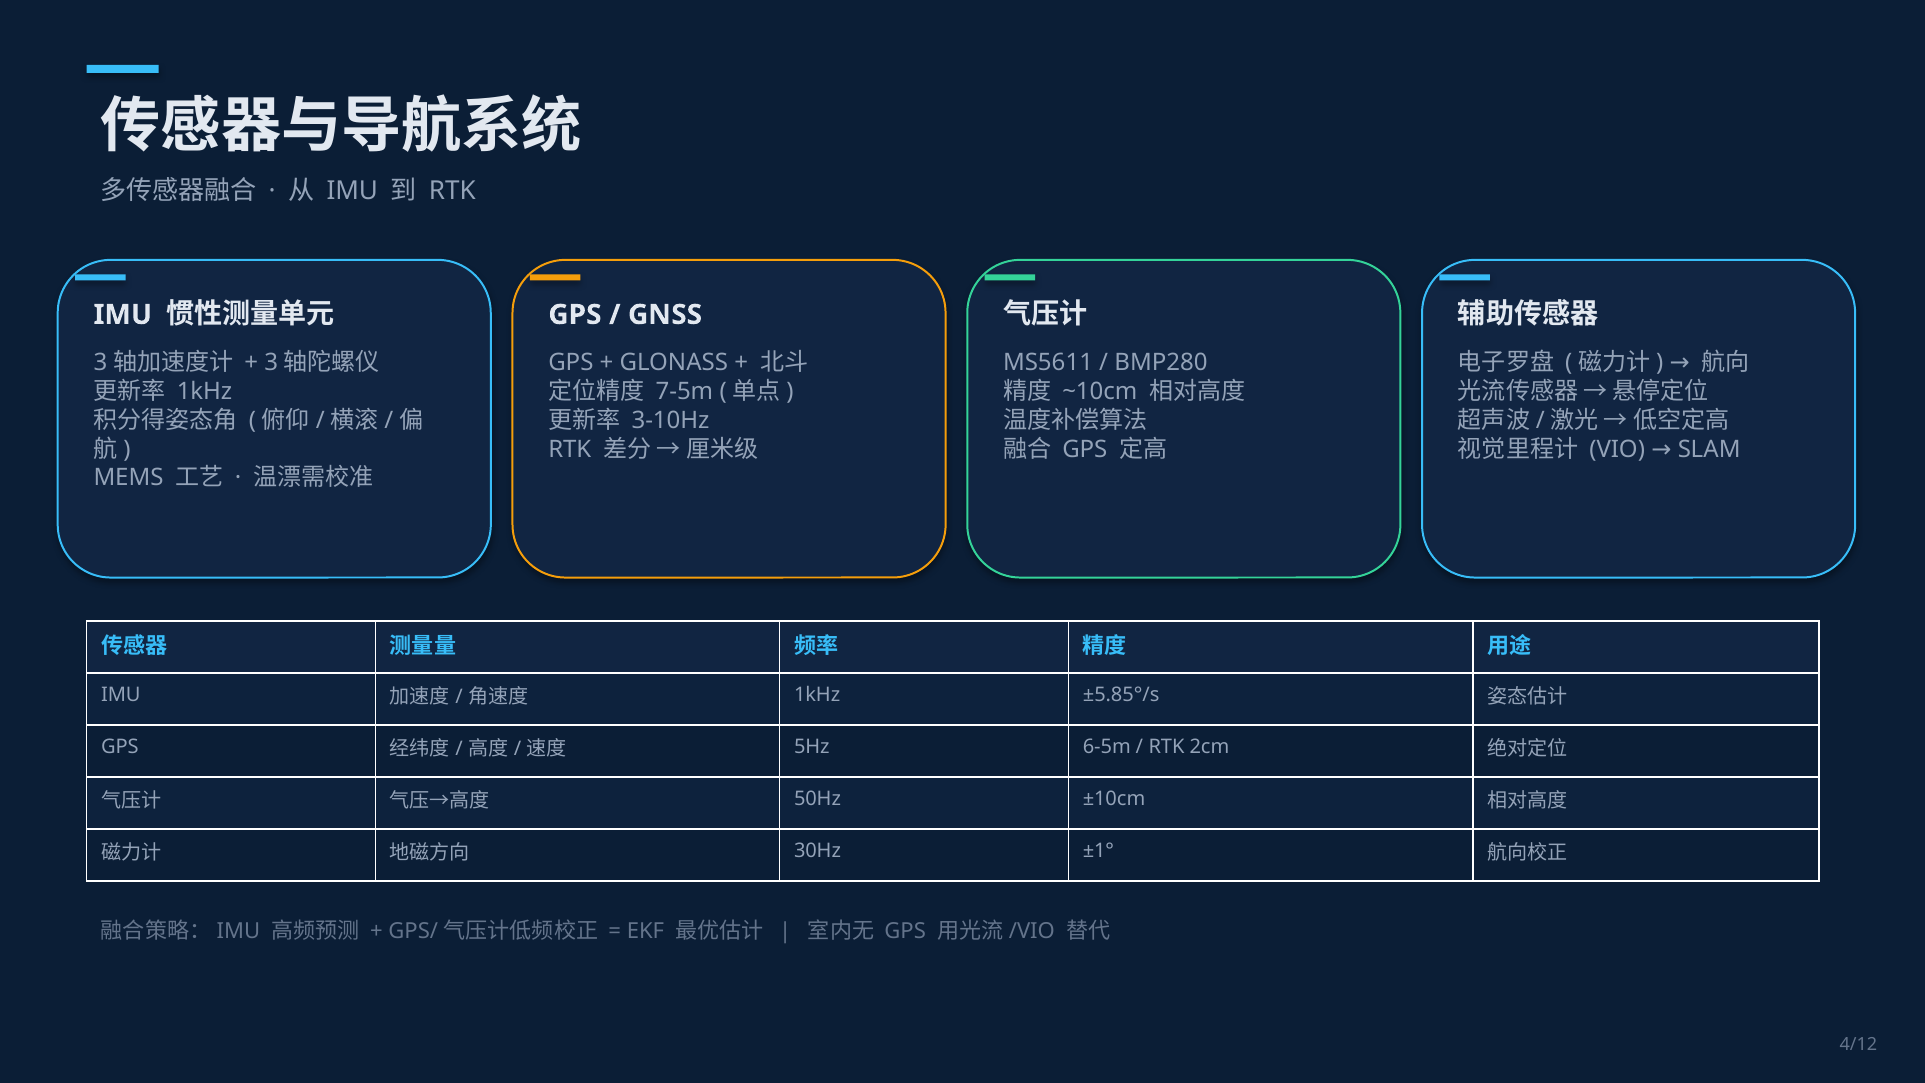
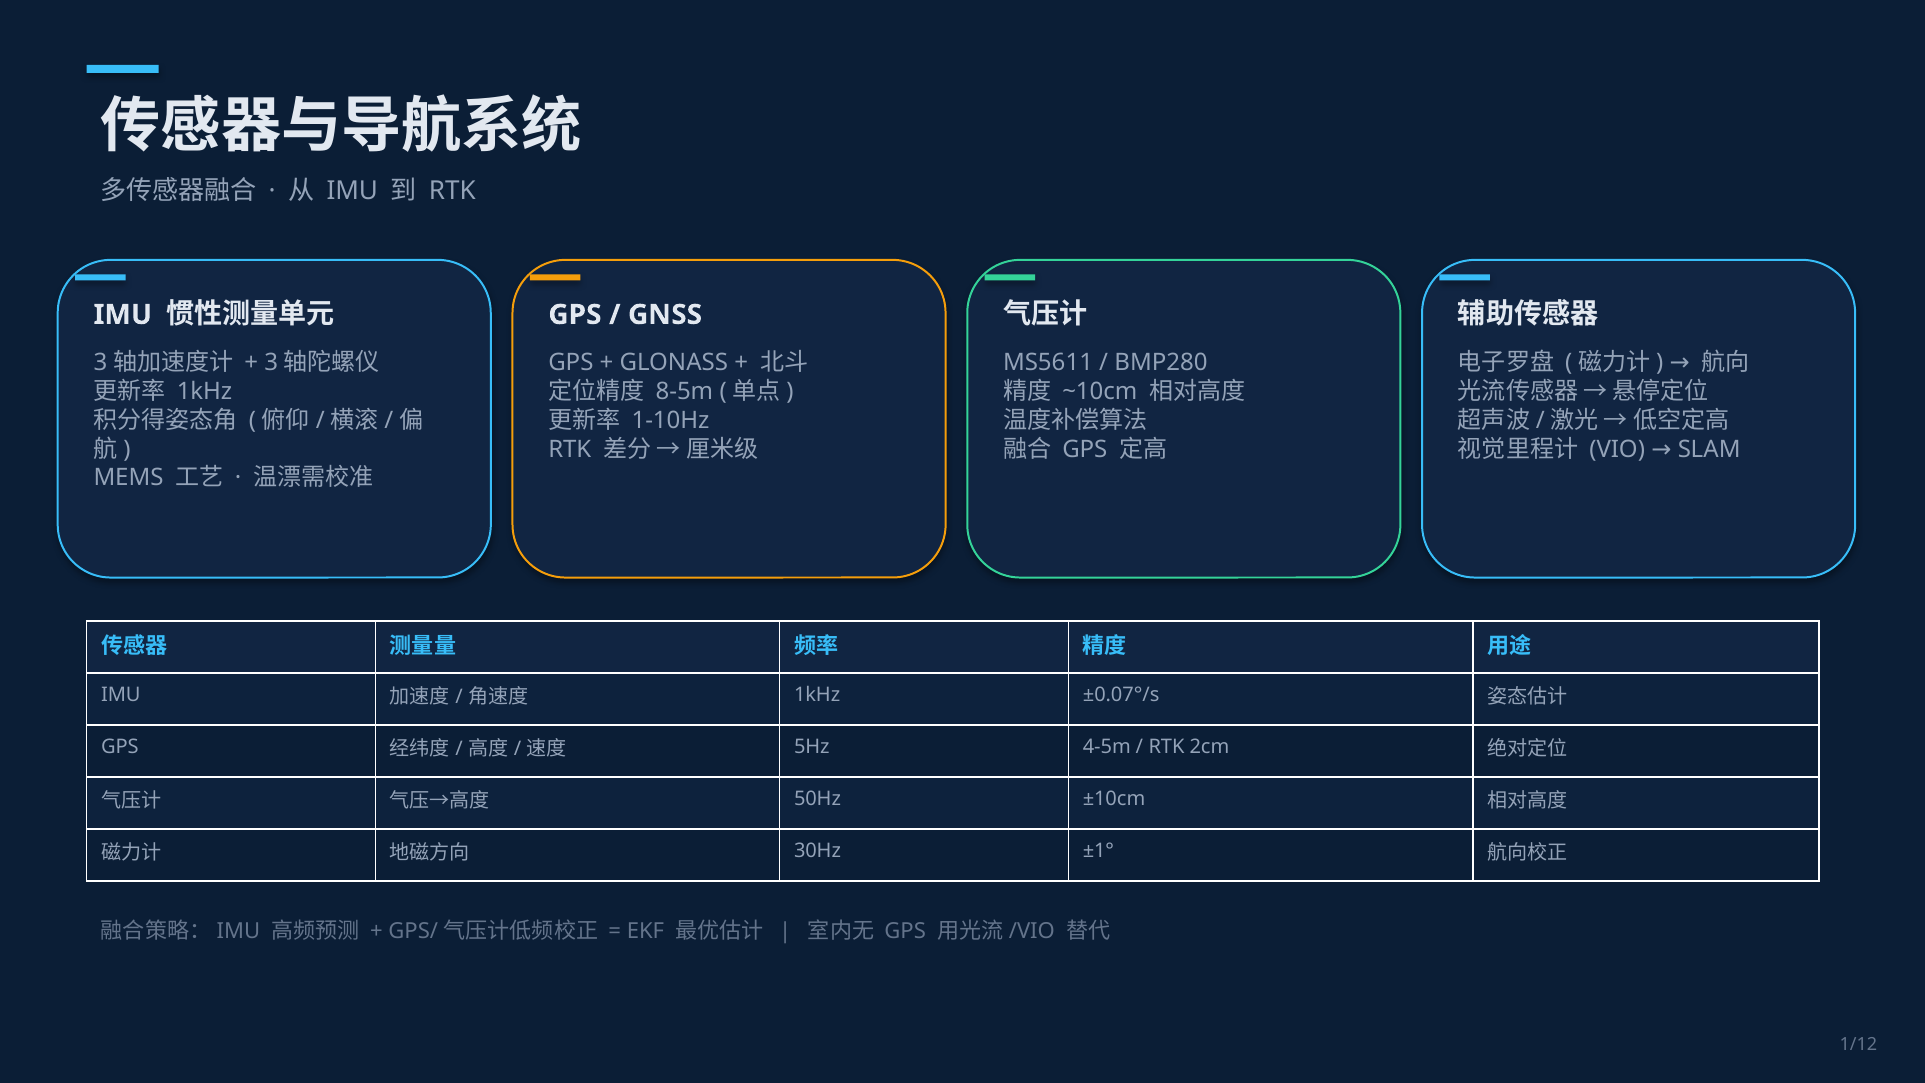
7-5m: 7-5m -> 8-5m (684, 391)
3-10Hz: 3-10Hz -> 1-10Hz (671, 420)
±5.85°/s: ±5.85°/s -> ±0.07°/s (1121, 695)
6-5m: 6-5m -> 4-5m (1107, 747)
4/12: 4/12 -> 1/12 (1858, 1044)
